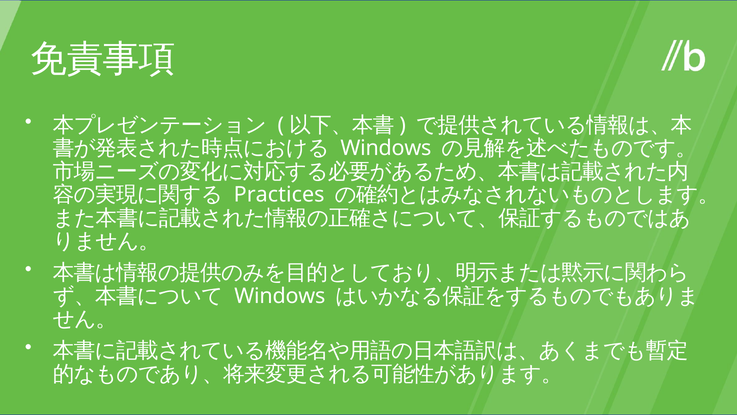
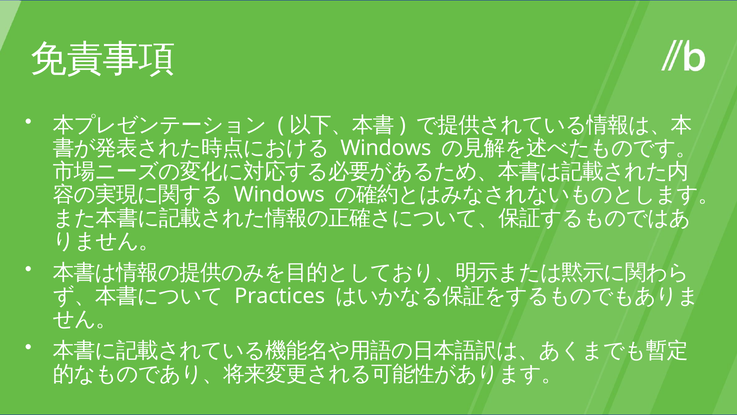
Practices: Practices -> Windows (279, 195)
Windows: Windows -> Practices (280, 296)
